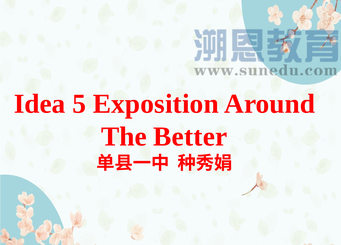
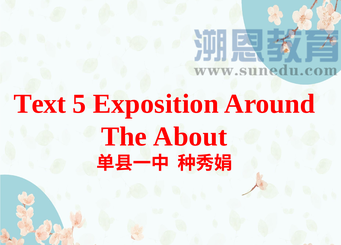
Idea: Idea -> Text (40, 104)
Better: Better -> About (190, 136)
